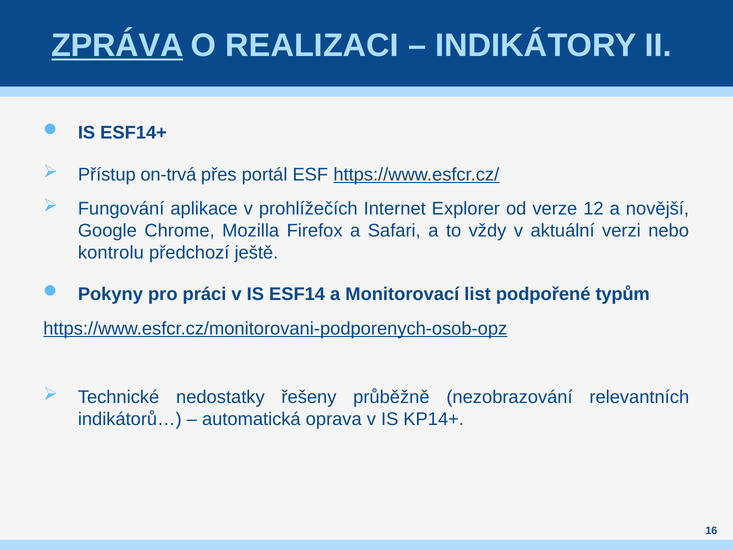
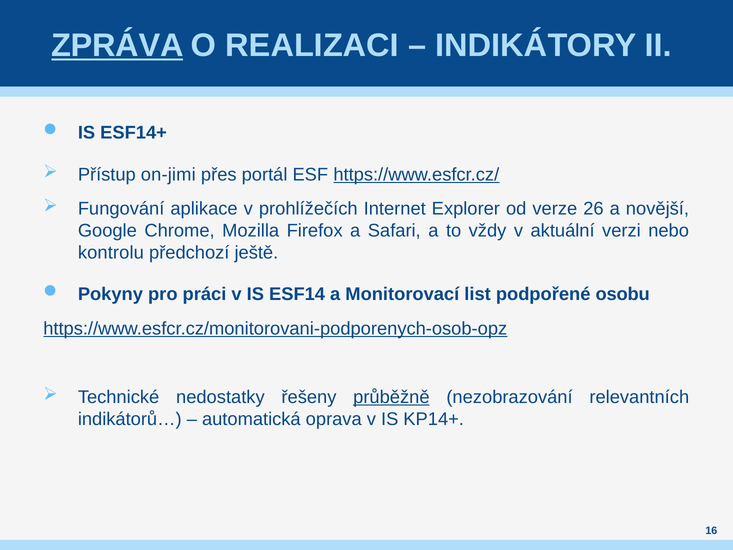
on-trvá: on-trvá -> on-jimi (168, 174)
12: 12 -> 26 (593, 209)
typům: typům -> osobu (623, 294)
průběžně underline: none -> present (391, 397)
